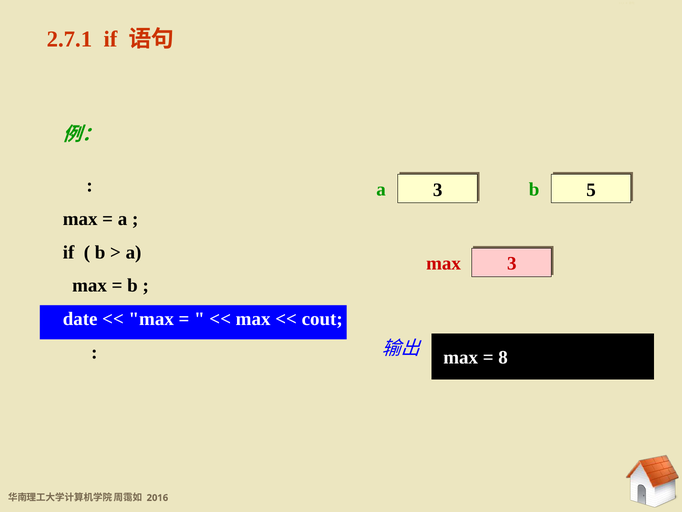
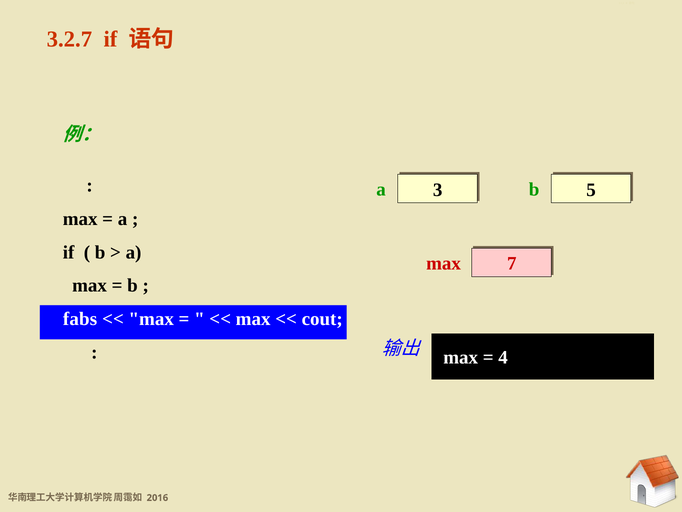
2.7.1: 2.7.1 -> 3.2.7 (69, 39)
max 3: 3 -> 7 (512, 263)
date: date -> fabs (80, 319)
8: 8 -> 4 (503, 357)
